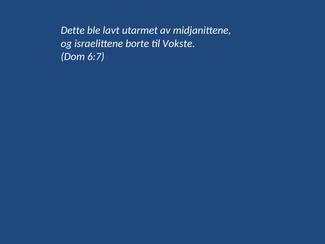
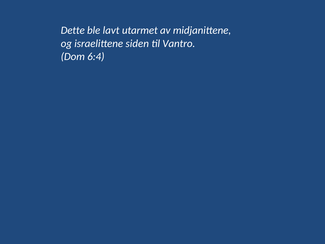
borte: borte -> siden (137, 43)
Vokste: Vokste -> Vantro (179, 43)
6:7: 6:7 -> 6:4 (96, 56)
